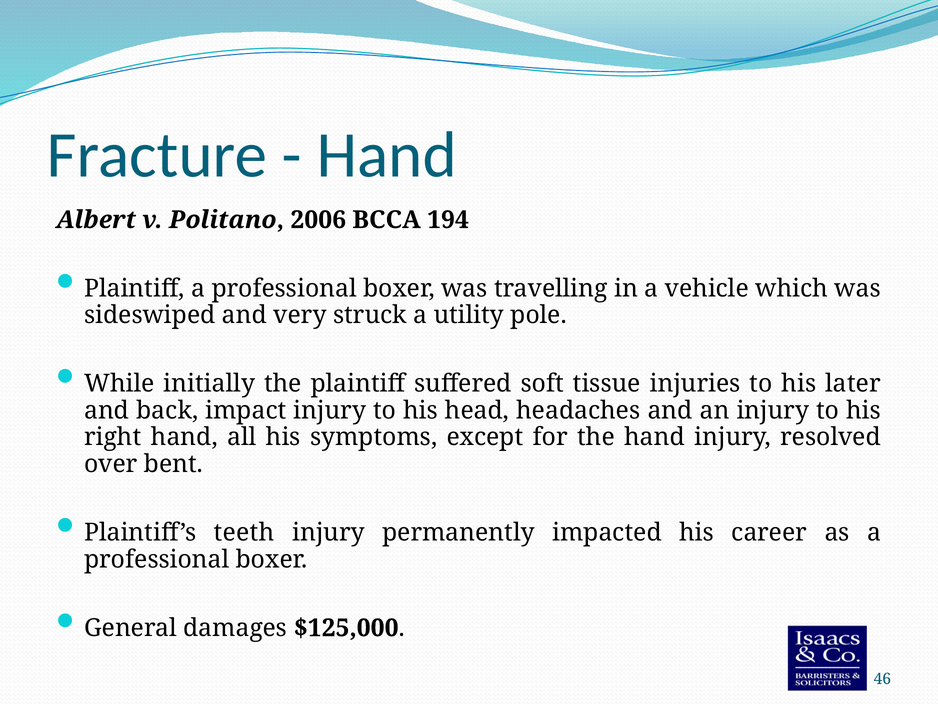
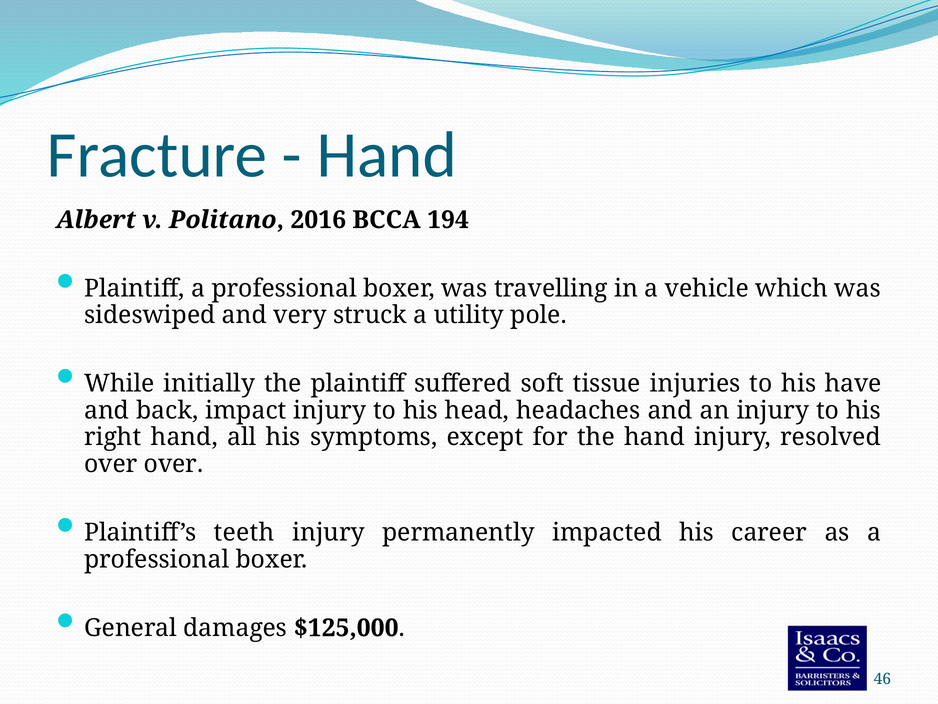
2006: 2006 -> 2016 (318, 220)
later: later -> have (853, 384)
over bent: bent -> over (174, 464)
